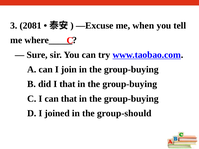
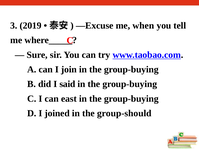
2081: 2081 -> 2019 (31, 26)
I that: that -> said (67, 84)
can that: that -> east (69, 99)
